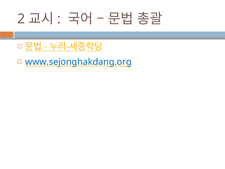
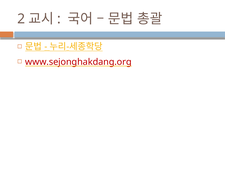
www.sejonghakdang.org colour: blue -> red (78, 62)
